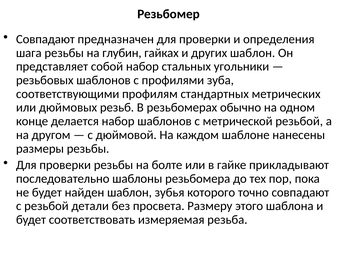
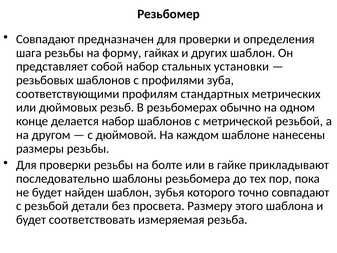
глубин: глубин -> форму (122, 53)
угольники: угольники -> установки (241, 66)
